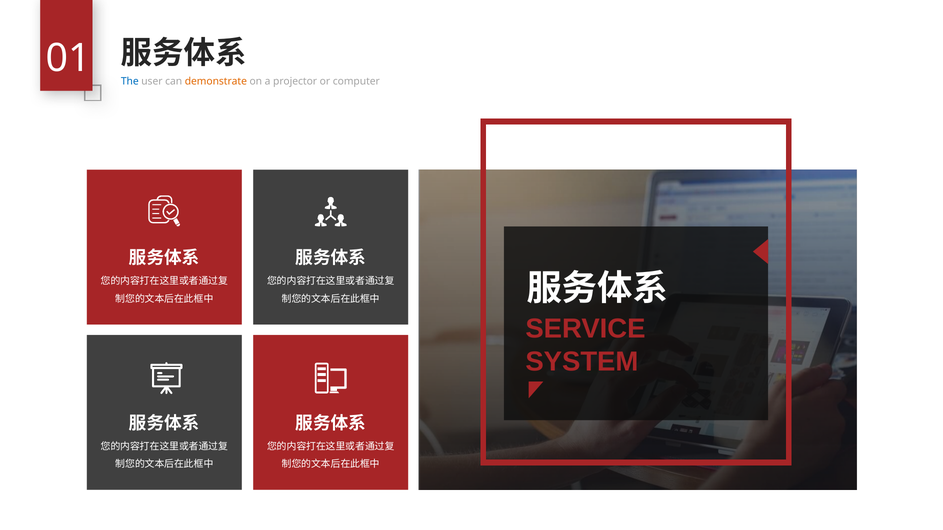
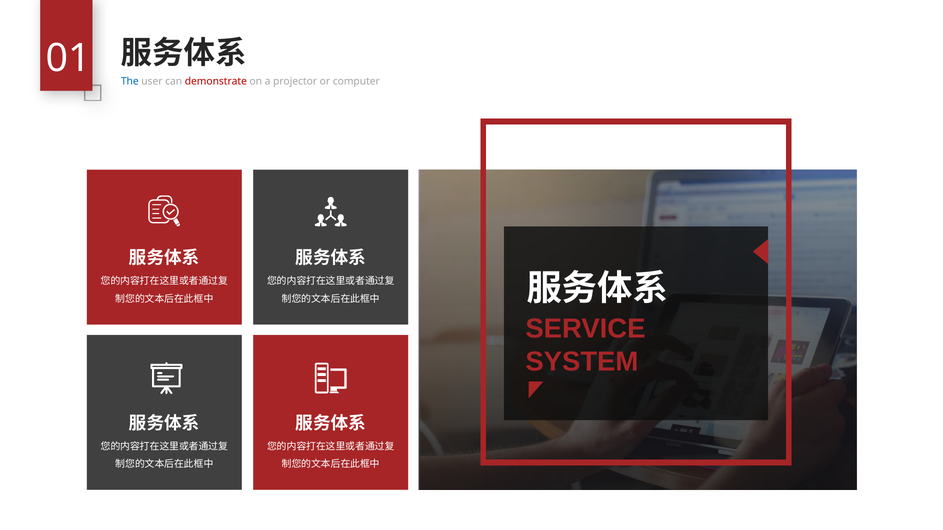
demonstrate colour: orange -> red (216, 82)
